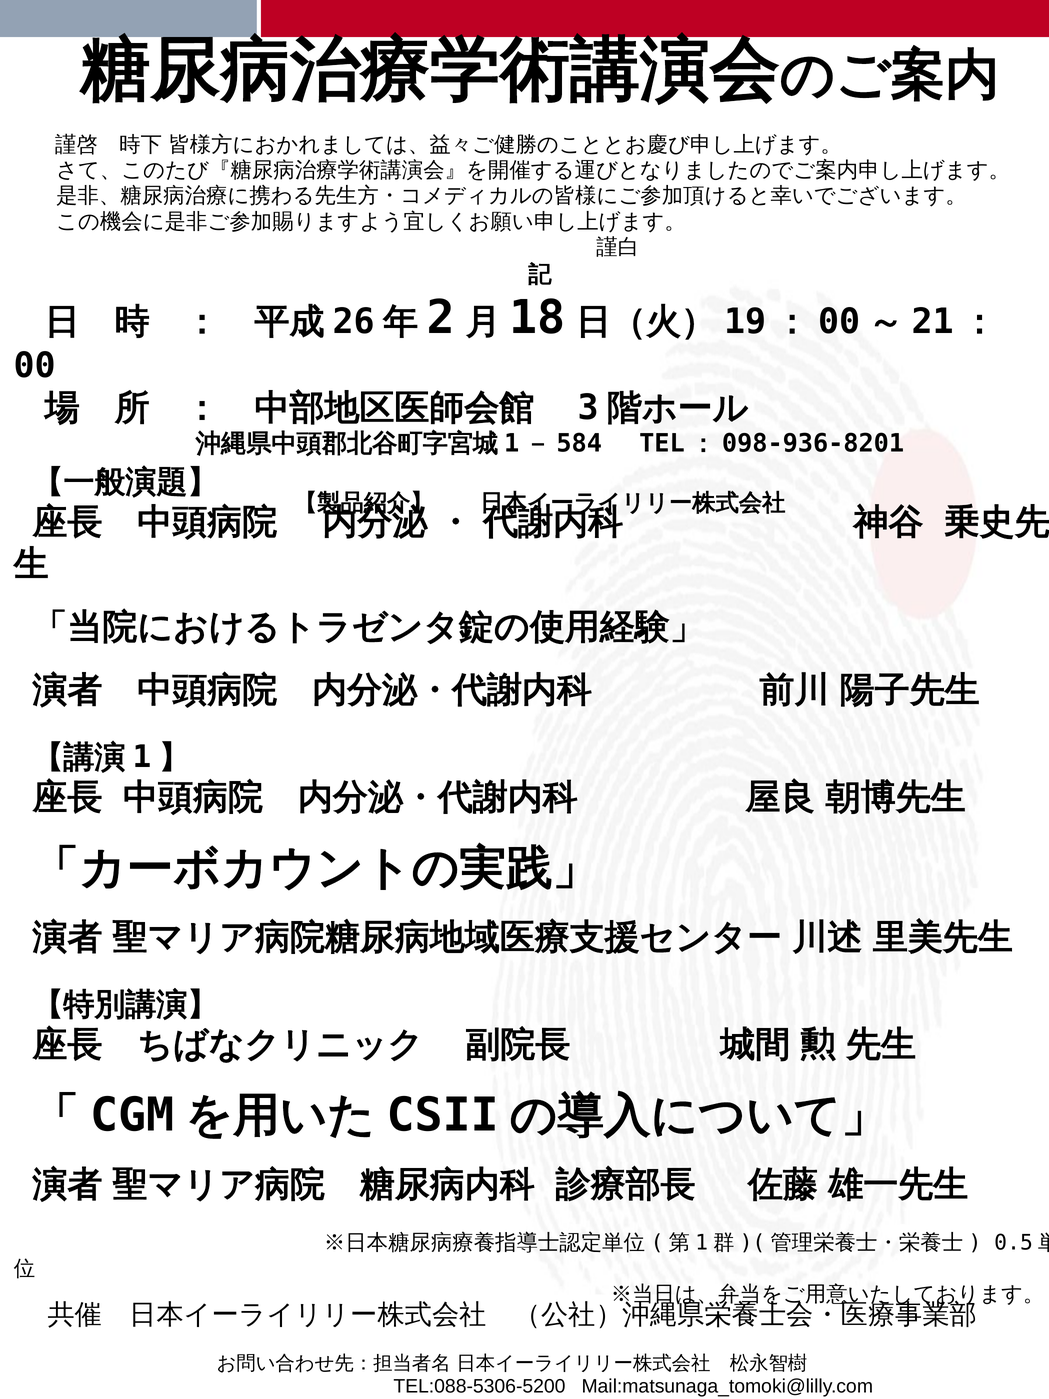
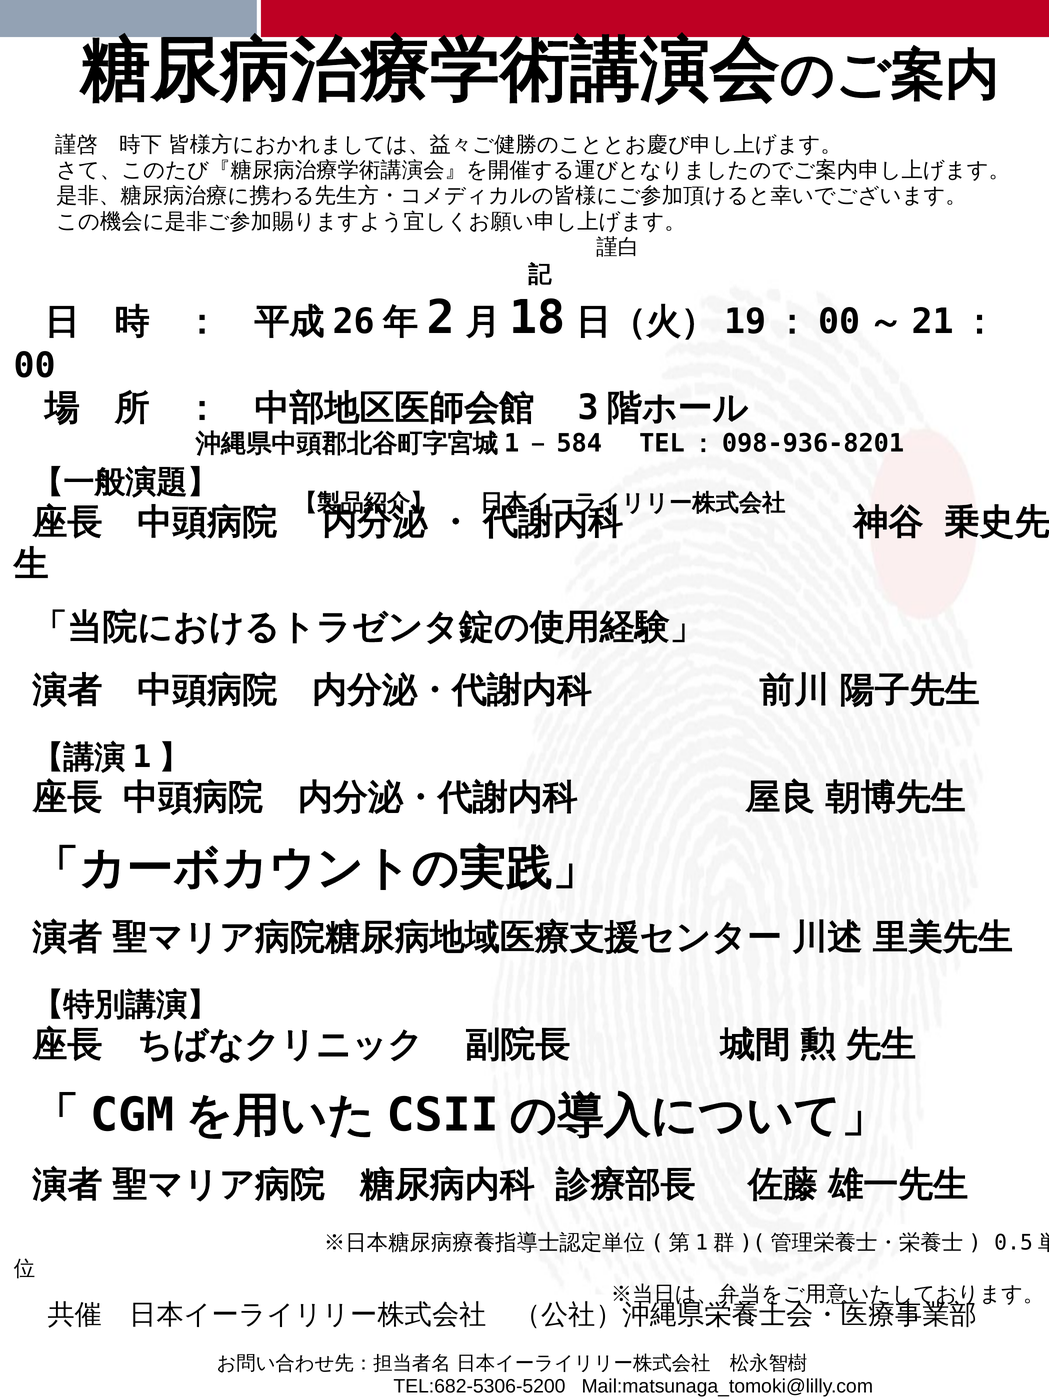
TEL:088-5306-5200: TEL:088-5306-5200 -> TEL:682-5306-5200 (479, 1386)
